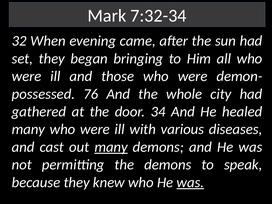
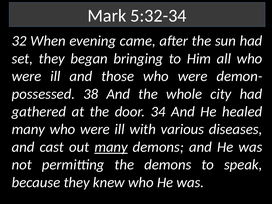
7:32-34: 7:32-34 -> 5:32-34 (158, 16)
76: 76 -> 38 (91, 94)
was underline: present -> none (190, 182)
